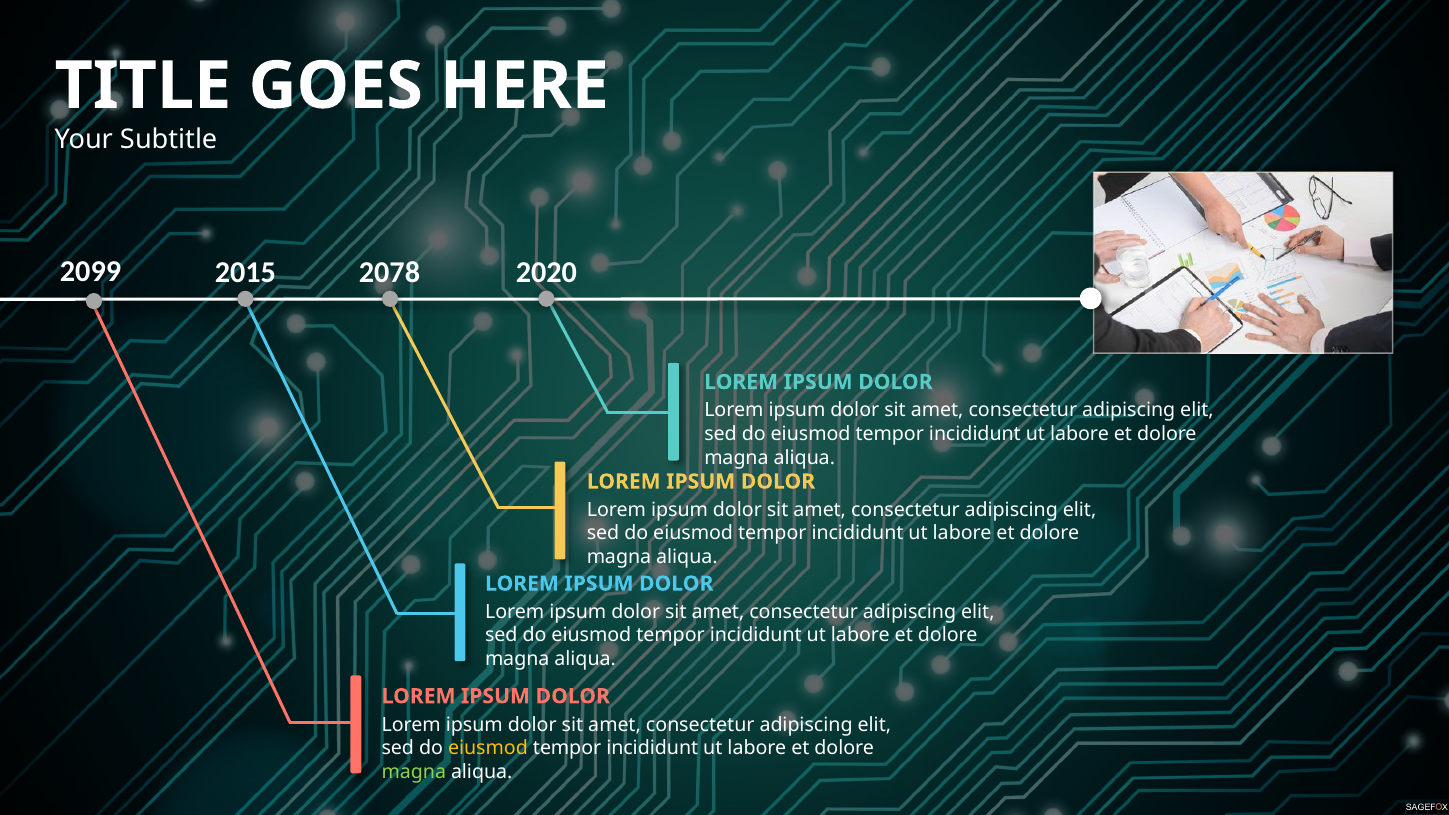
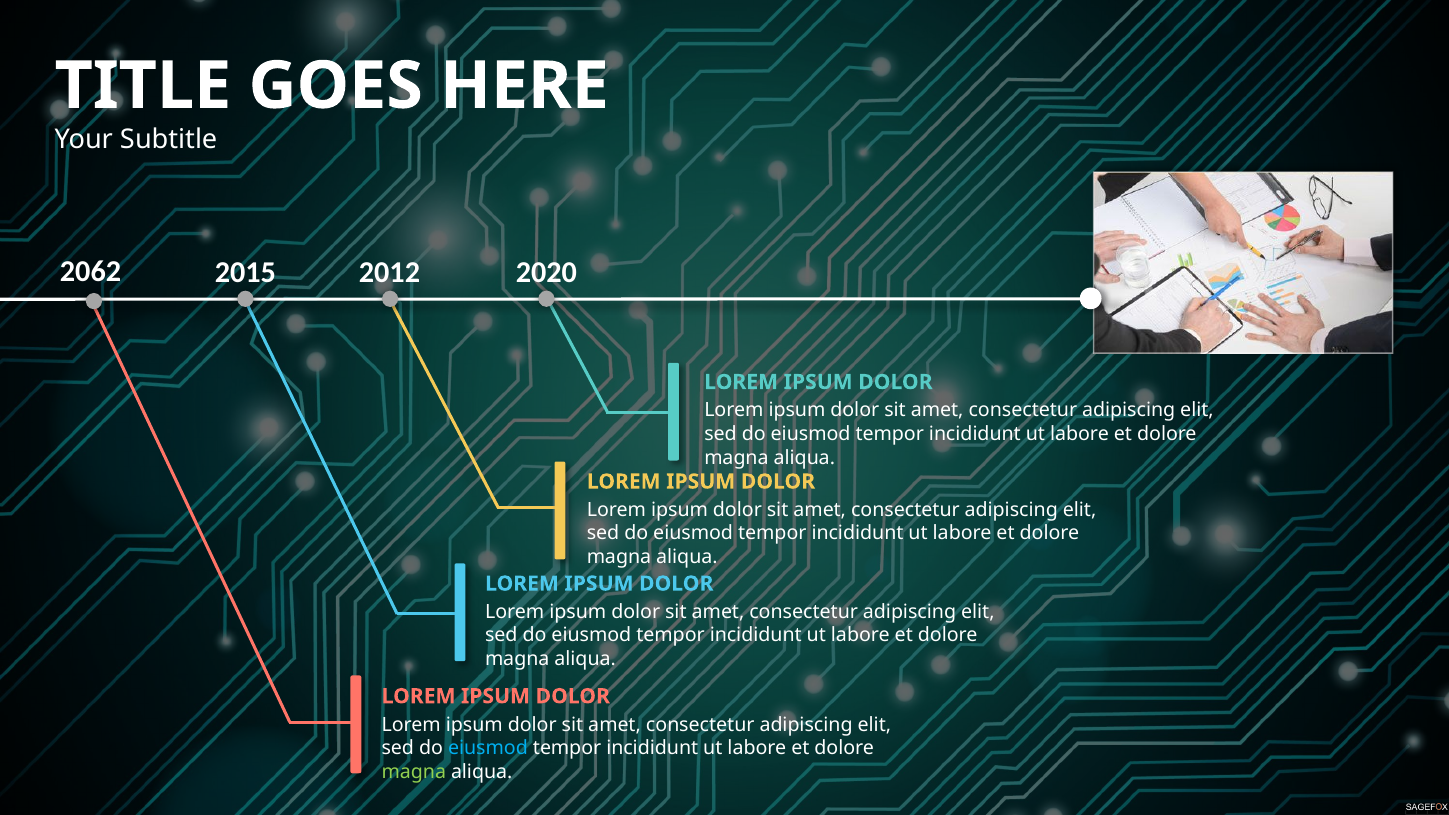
2099: 2099 -> 2062 (91, 271)
2078: 2078 -> 2012 (389, 272)
eiusmod colour: yellow -> light blue (488, 748)
